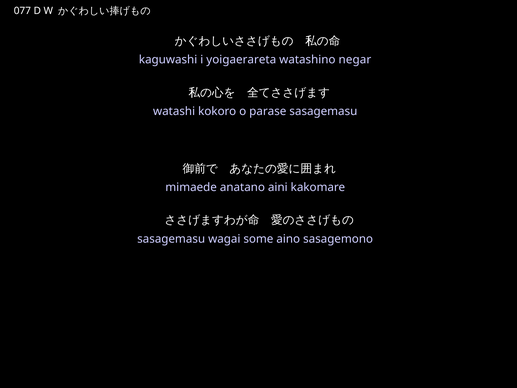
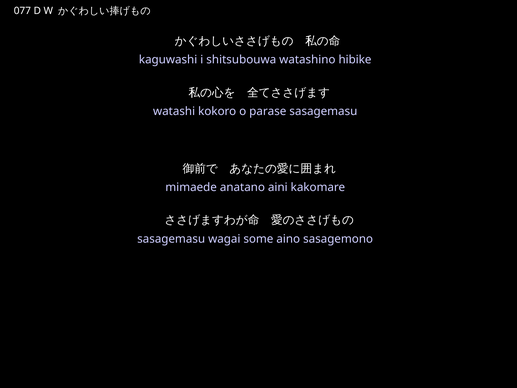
yoigaerareta: yoigaerareta -> shitsubouwa (241, 60)
negar: negar -> hibike (355, 60)
